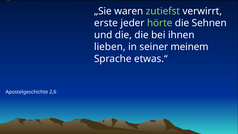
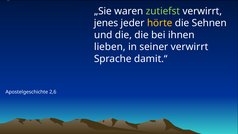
erste: erste -> jenes (106, 23)
hörte colour: light green -> yellow (160, 23)
seiner meinem: meinem -> verwirrt (190, 47)
etwas.“: etwas.“ -> damit.“ (151, 59)
